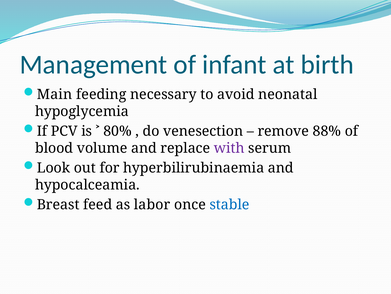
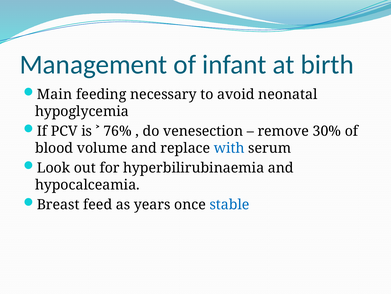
80%: 80% -> 76% (118, 131)
88%: 88% -> 30% (327, 131)
with colour: purple -> blue (229, 148)
labor: labor -> years (152, 204)
